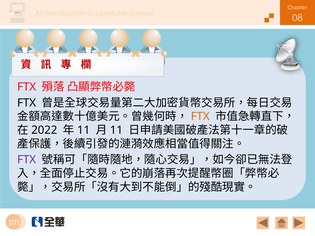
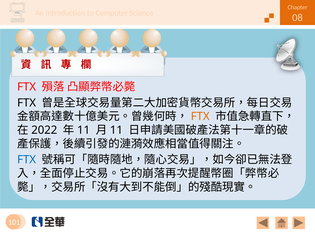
FTX colour: purple -> blue (27, 160)
